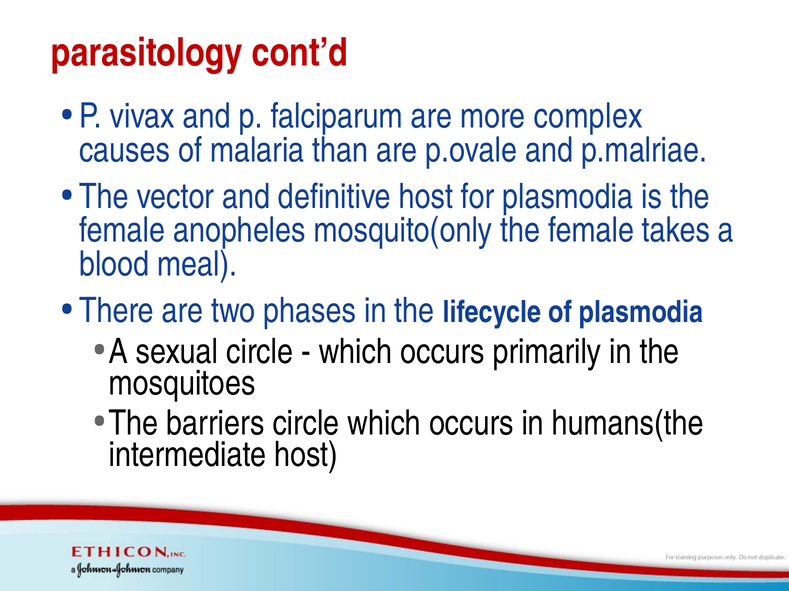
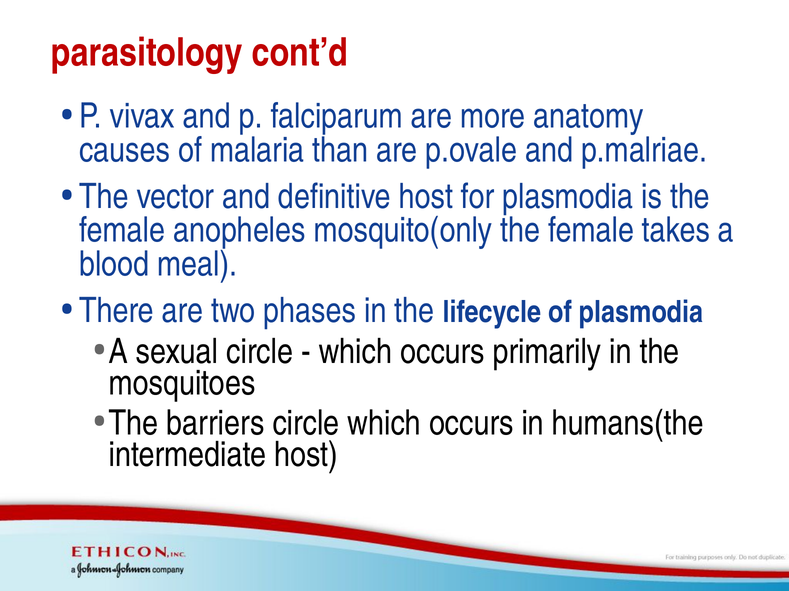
complex: complex -> anatomy (588, 116)
